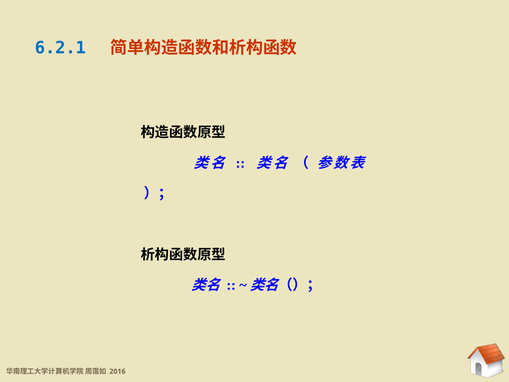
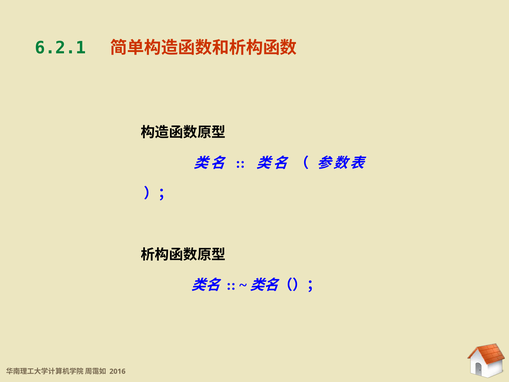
6.2.1 colour: blue -> green (60, 48)
